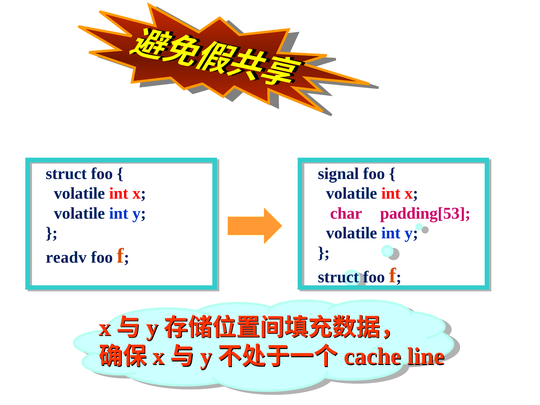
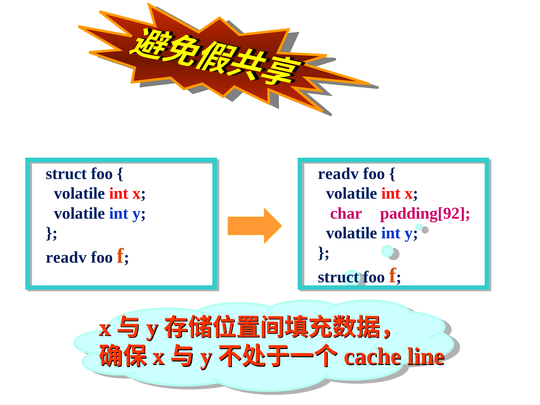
signal: signal -> readv (338, 174)
padding[53: padding[53 -> padding[92 (425, 213)
